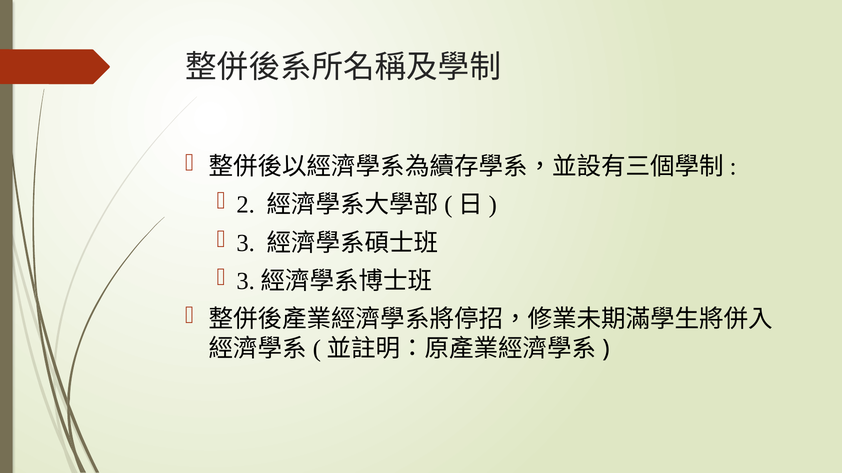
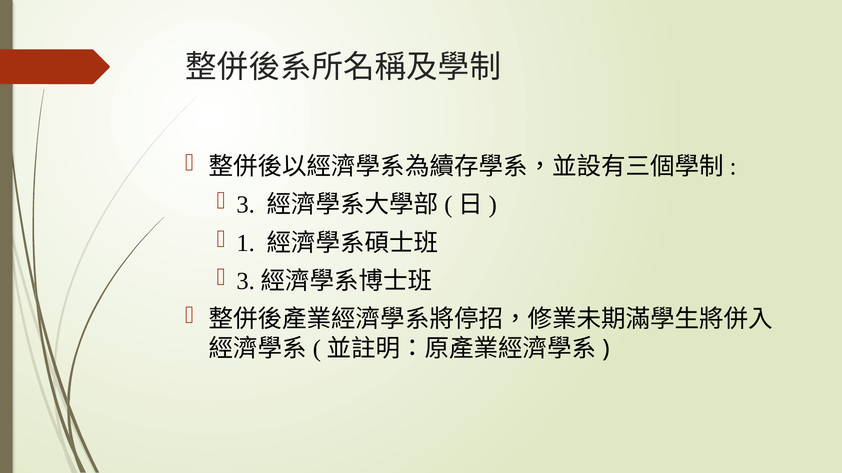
2: 2 -> 3 (246, 205)
3: 3 -> 1 (246, 243)
